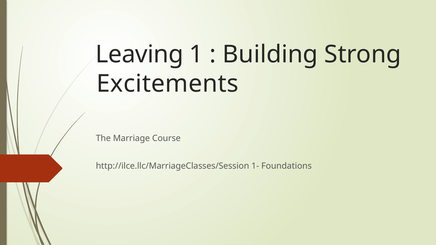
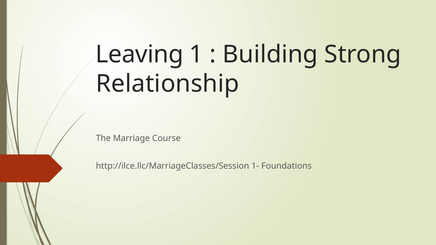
Excitements: Excitements -> Relationship (168, 84)
